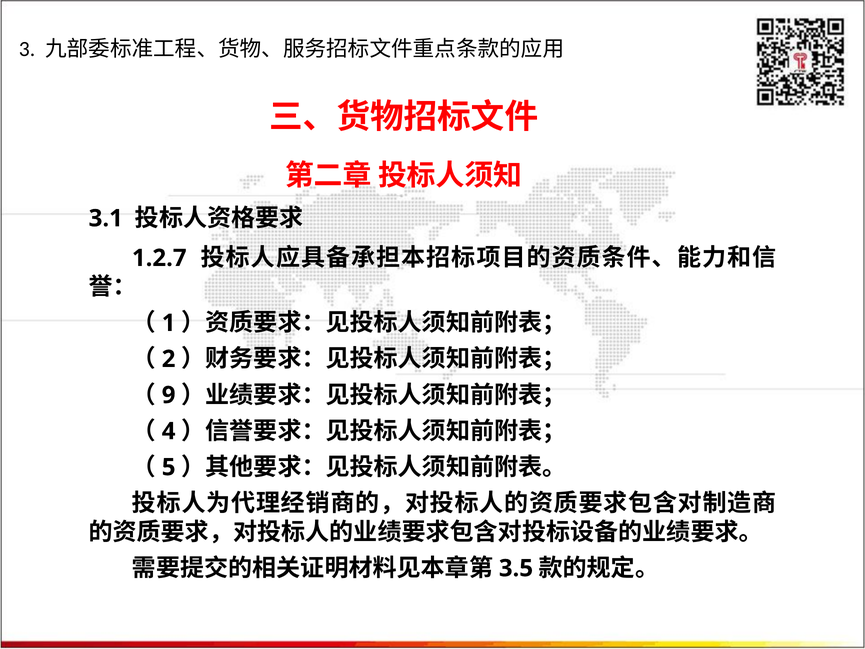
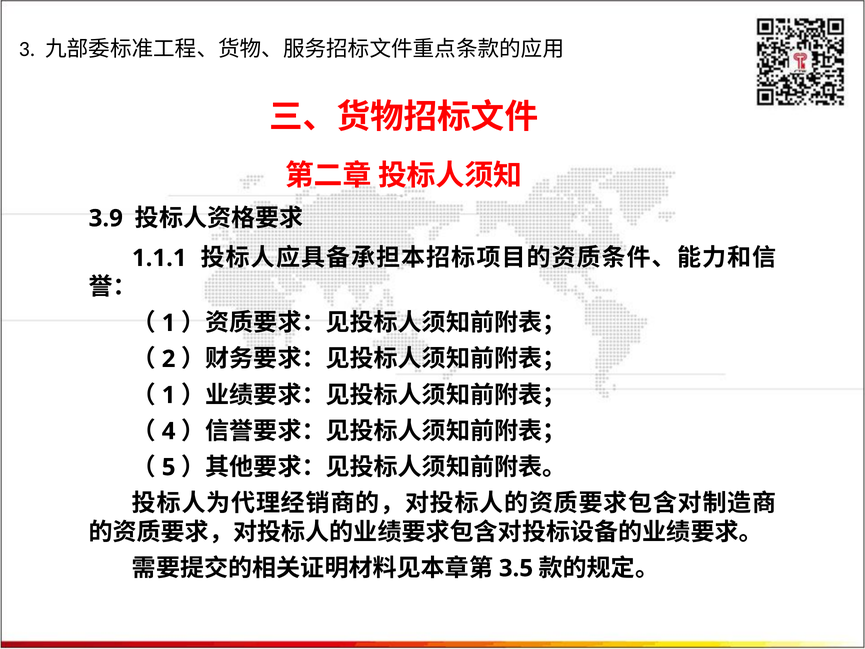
3.1: 3.1 -> 3.9 (106, 218)
1.2.7: 1.2.7 -> 1.1.1 (159, 258)
9: 9 -> 1 (169, 395)
